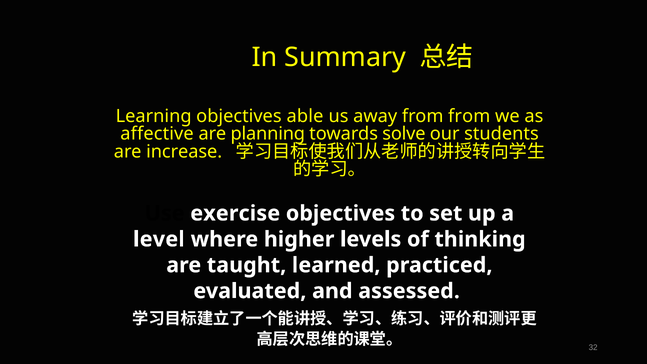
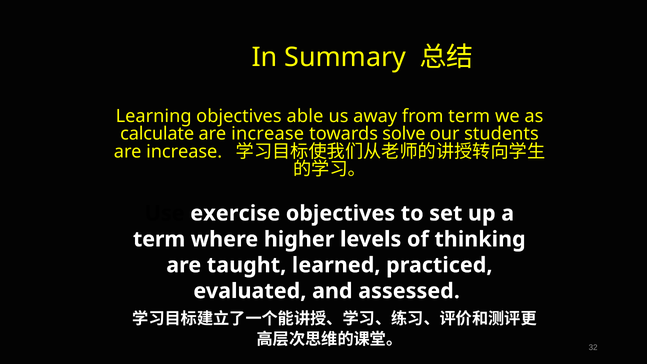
from from: from -> term (469, 116)
affective: affective -> calculate (157, 134)
planning: planning -> increase (268, 134)
level: level -> term (159, 239)
